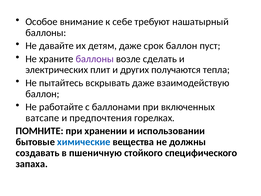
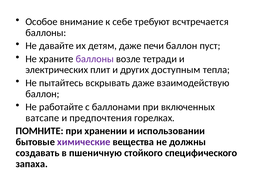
нашатырный: нашатырный -> всчтречается (200, 22)
срок: срок -> печи (154, 46)
сделать: сделать -> тетради (160, 59)
получаются: получаются -> доступным (176, 70)
химические colour: blue -> purple (84, 142)
